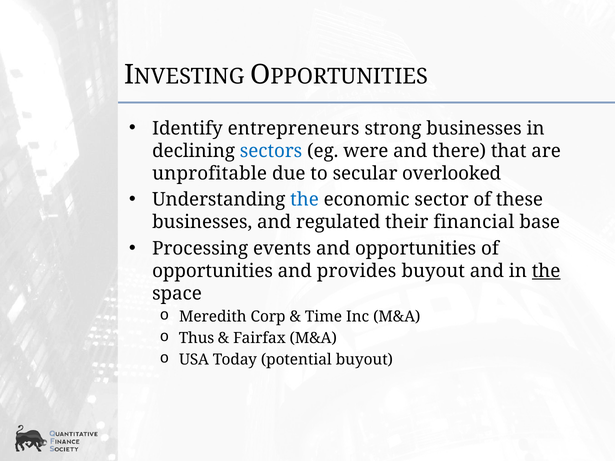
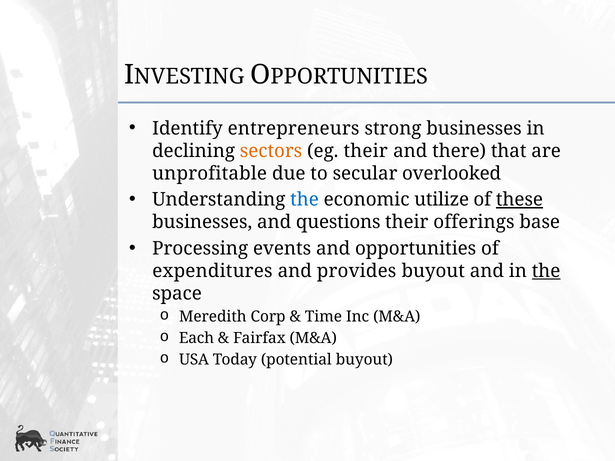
sectors colour: blue -> orange (271, 151)
eg were: were -> their (366, 151)
sector: sector -> utilize (442, 200)
these underline: none -> present (520, 200)
regulated: regulated -> questions (338, 222)
financial: financial -> offerings (474, 222)
opportunities: opportunities -> expenditures (212, 271)
Thus: Thus -> Each (196, 339)
